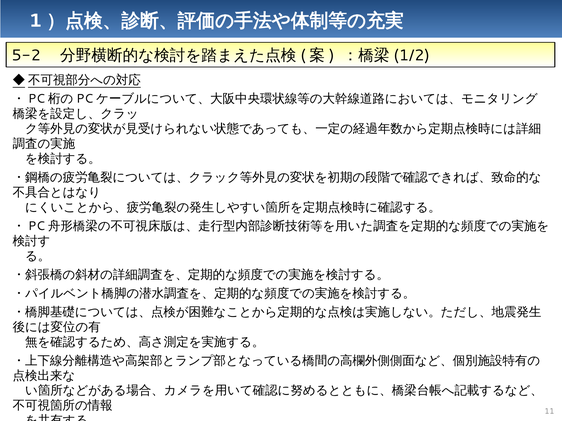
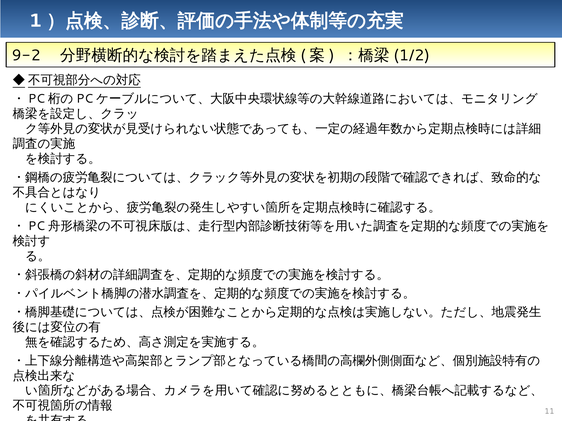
5-2: 5-2 -> 9-2 (26, 56)
